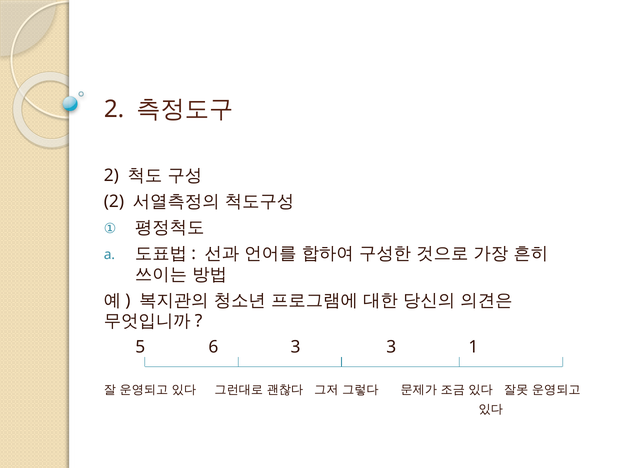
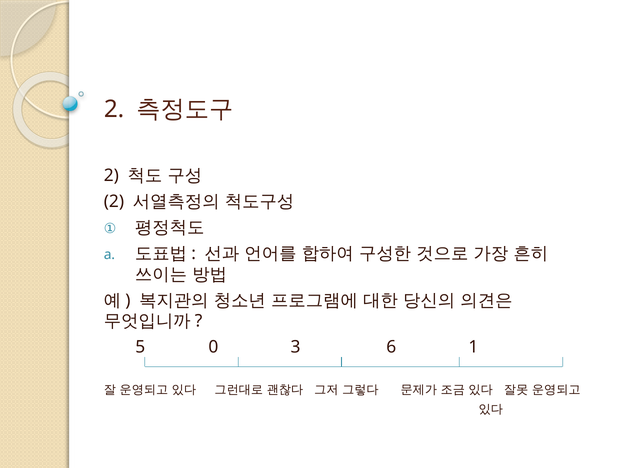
6: 6 -> 0 (213, 347)
3 3: 3 -> 6 (391, 347)
